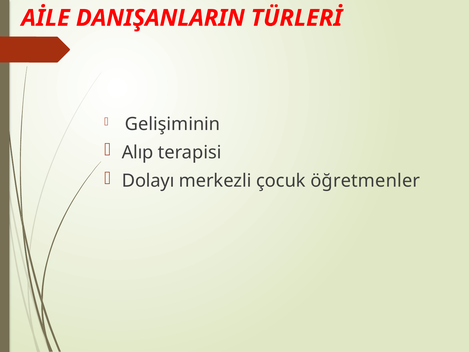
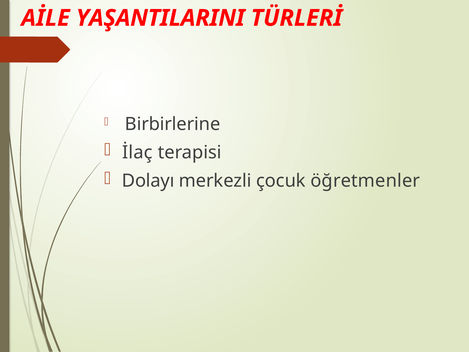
DANIŞANLARIN: DANIŞANLARIN -> YAŞANTILARINI (160, 18)
Gelişiminin: Gelişiminin -> Birbirlerine (173, 124)
Alıp: Alıp -> İlaç (137, 152)
